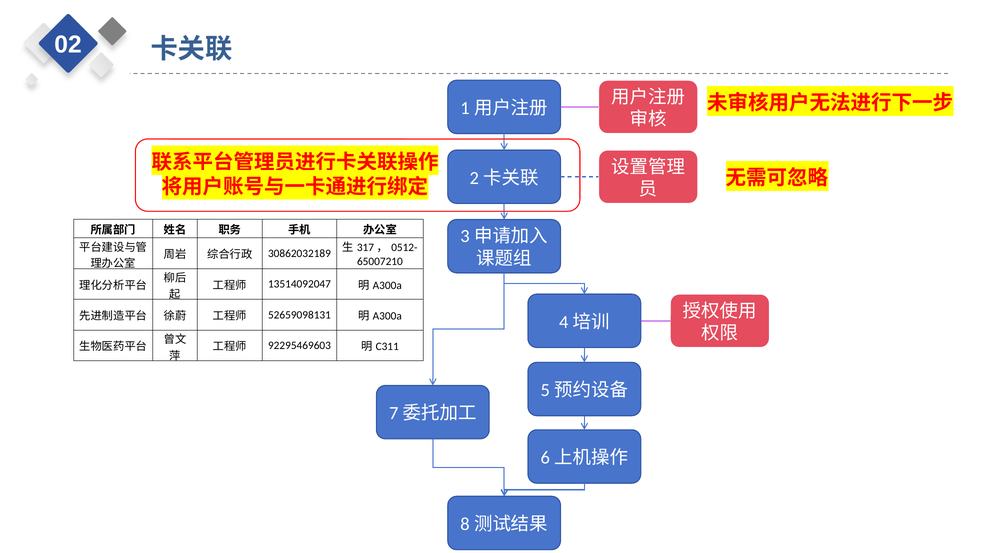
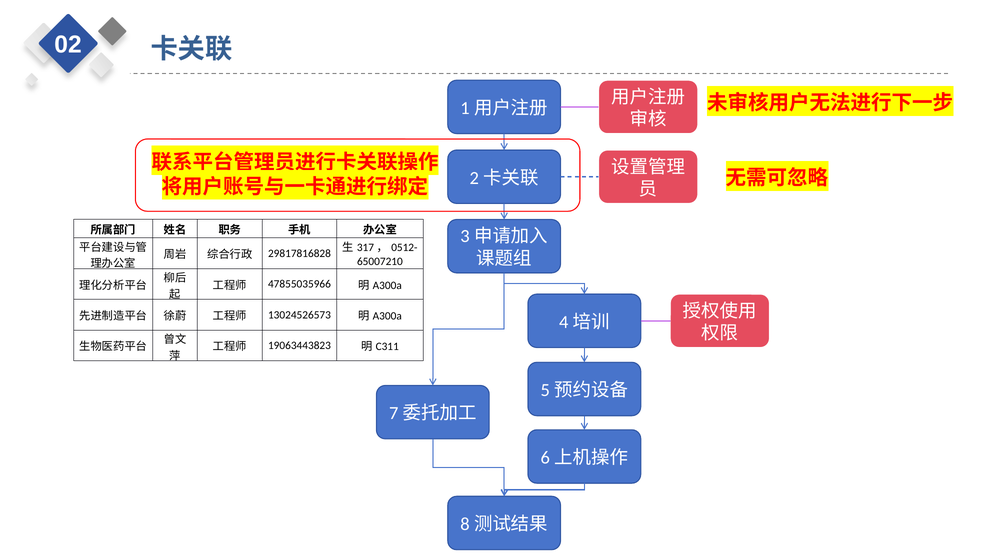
30862032189: 30862032189 -> 29817816828 (299, 253)
13514092047: 13514092047 -> 47855035966 (299, 284)
52659098131: 52659098131 -> 13024526573 (299, 315)
92295469603: 92295469603 -> 19063443823 (299, 346)
